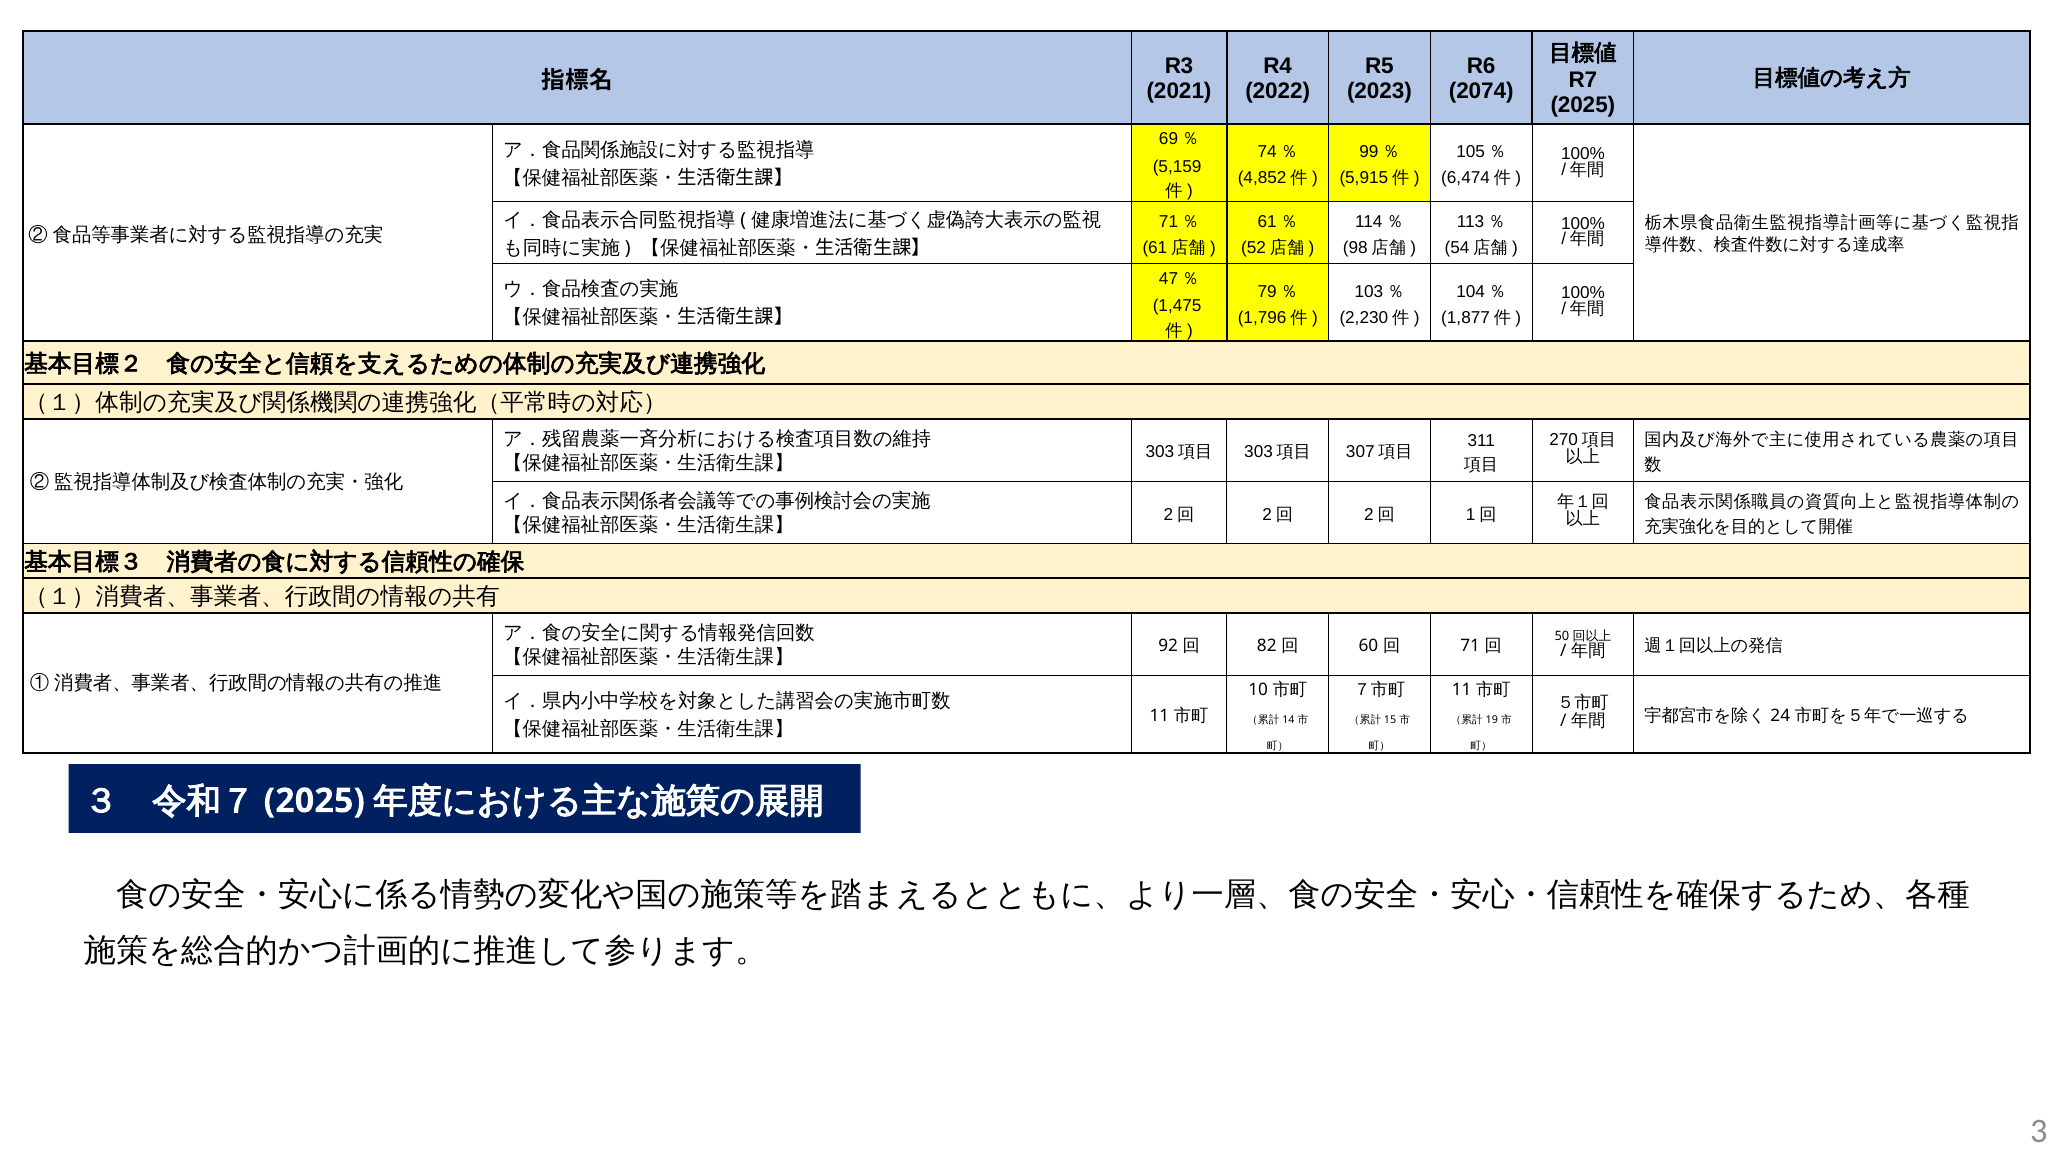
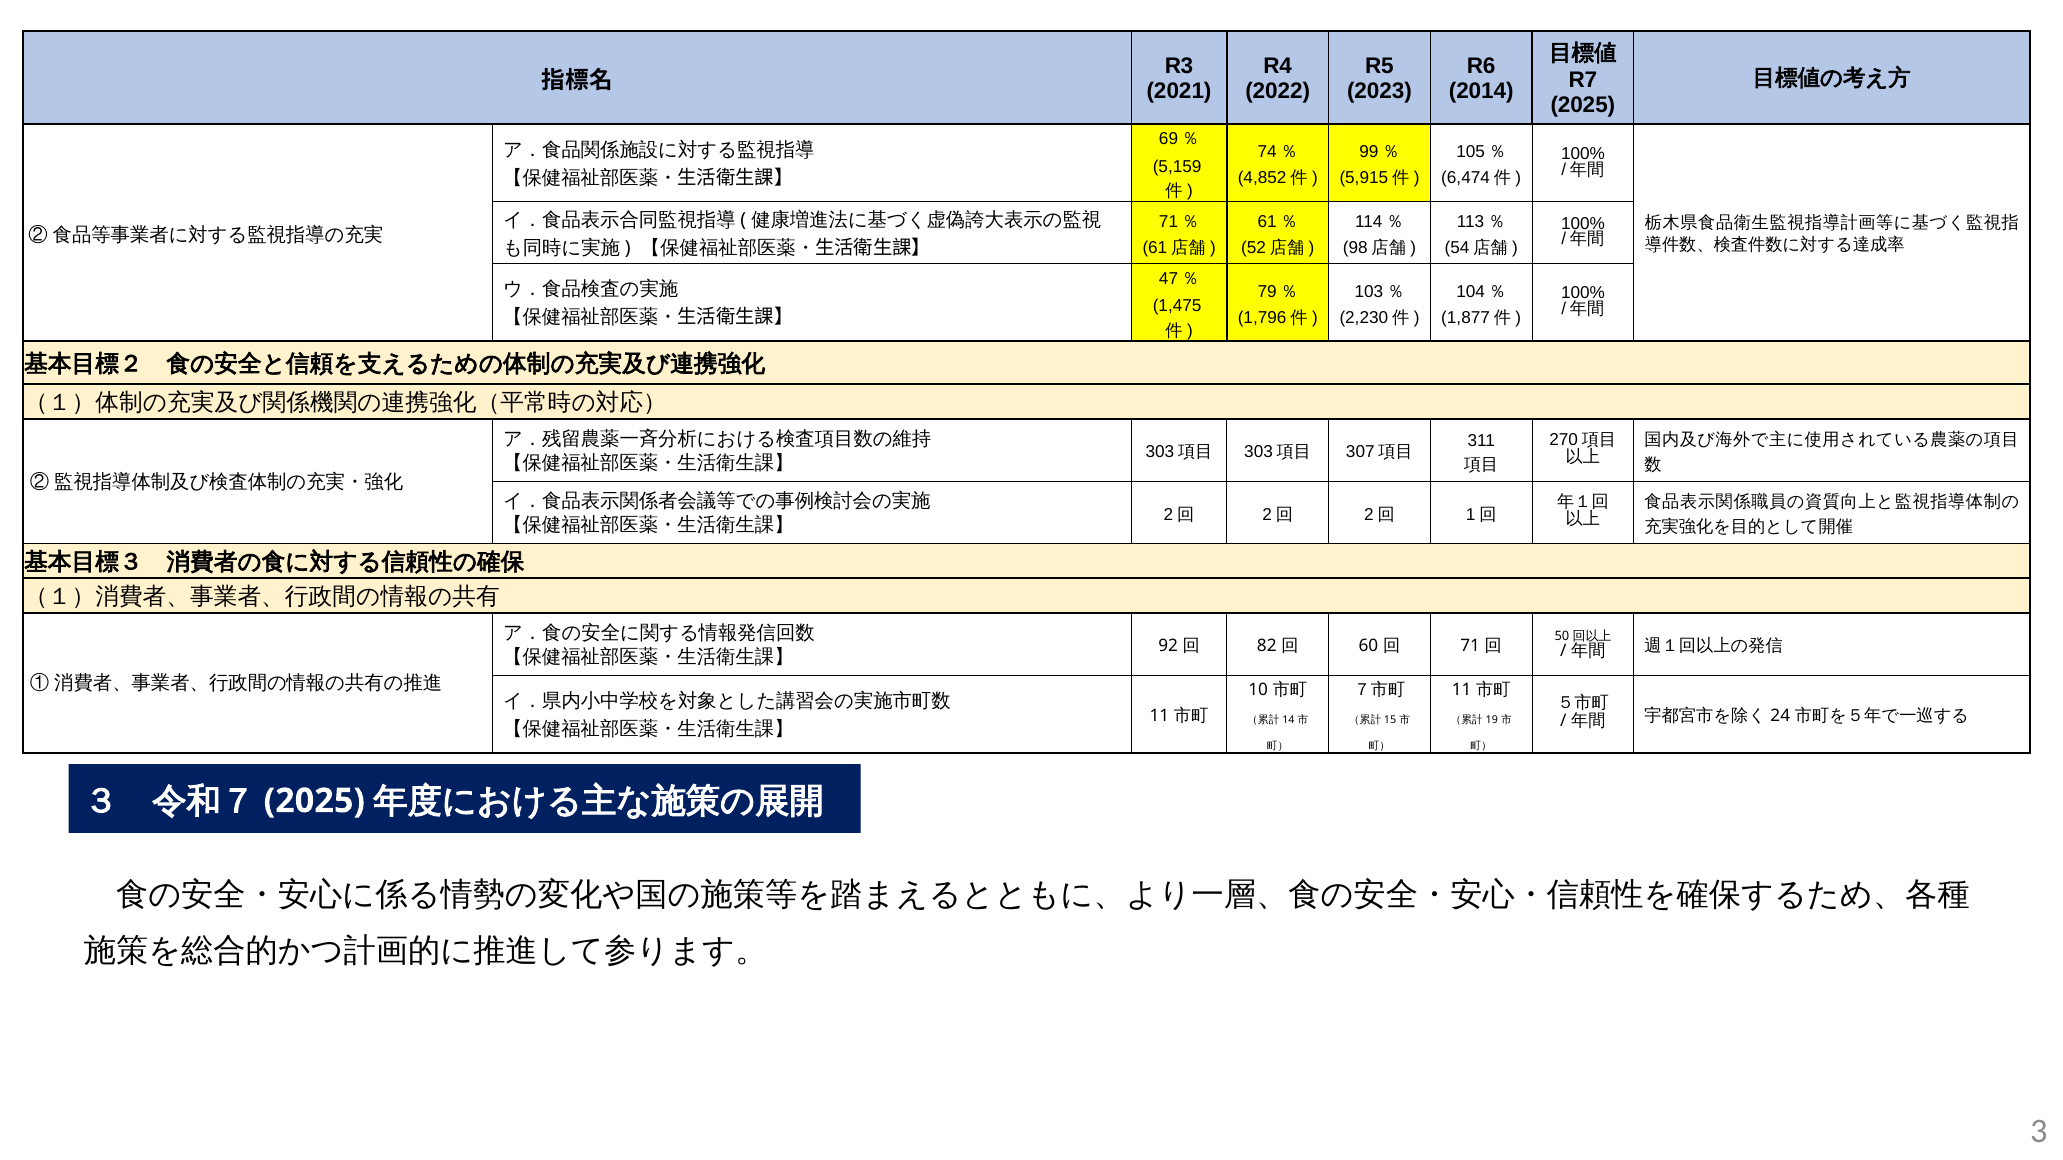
2074: 2074 -> 2014 (1481, 91)
